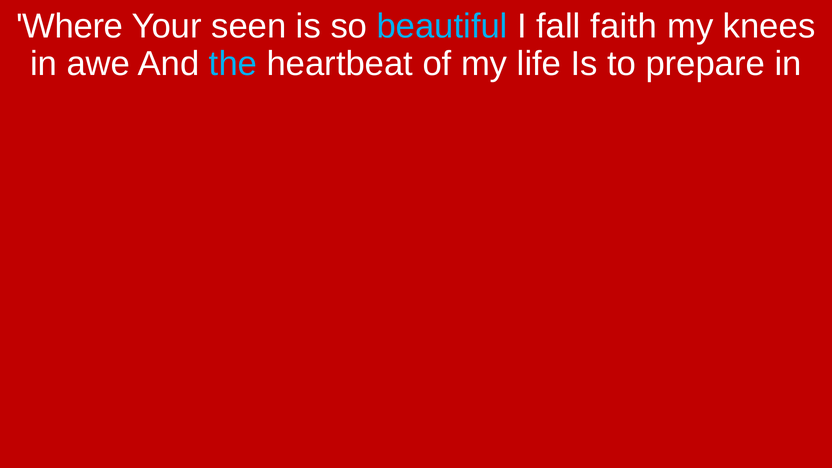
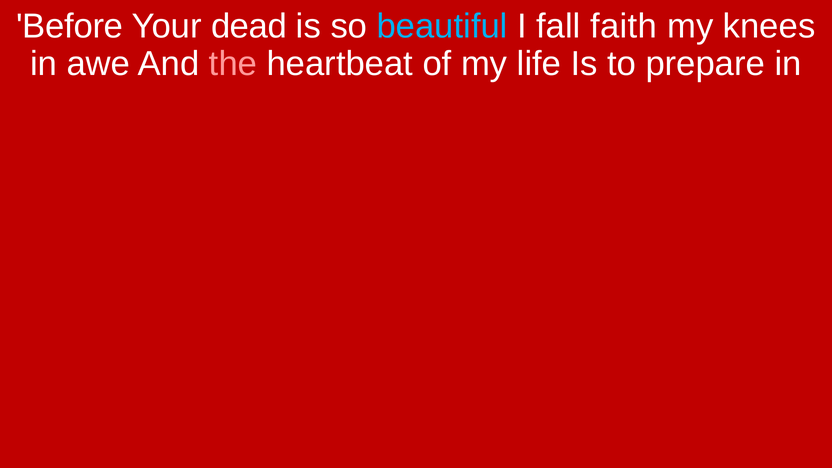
Where: Where -> Before (70, 26)
seen: seen -> dead (249, 26)
the colour: light blue -> pink (233, 64)
